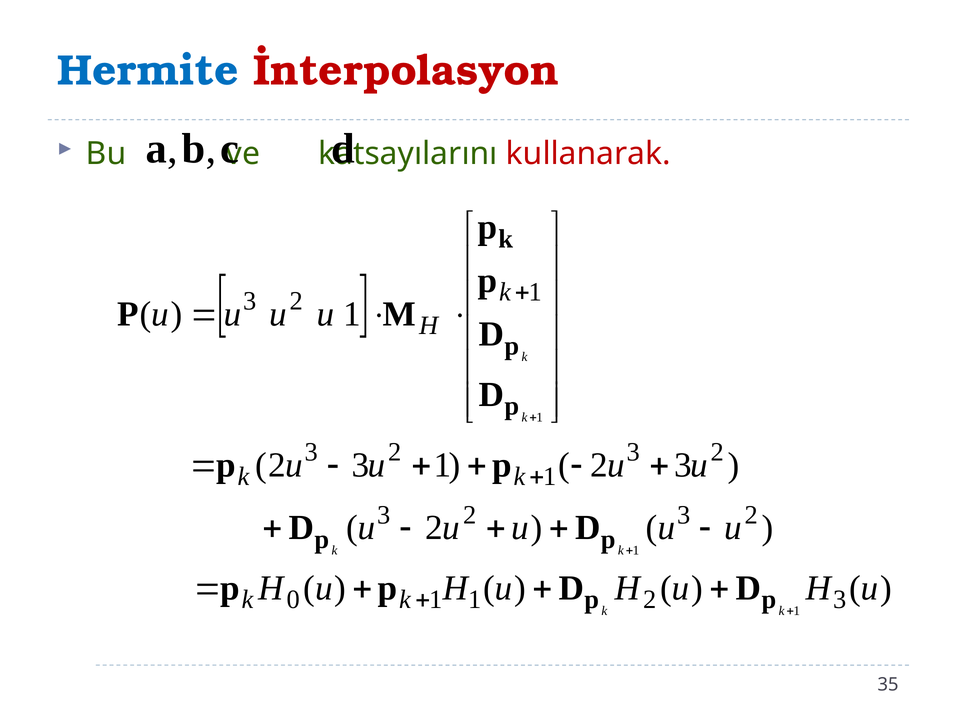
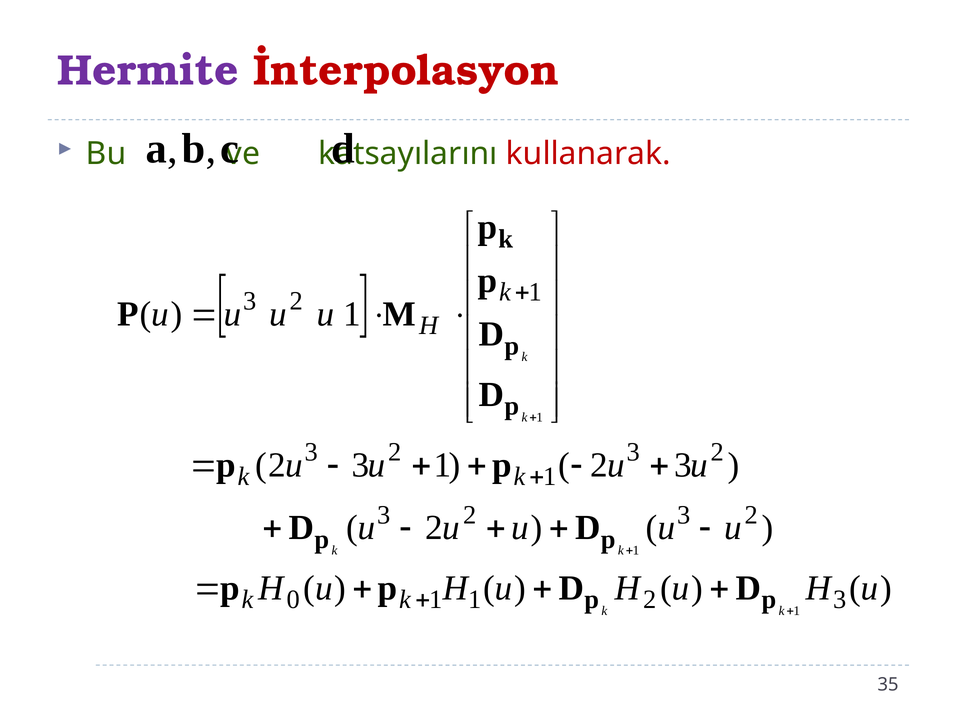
Hermite colour: blue -> purple (148, 71)
